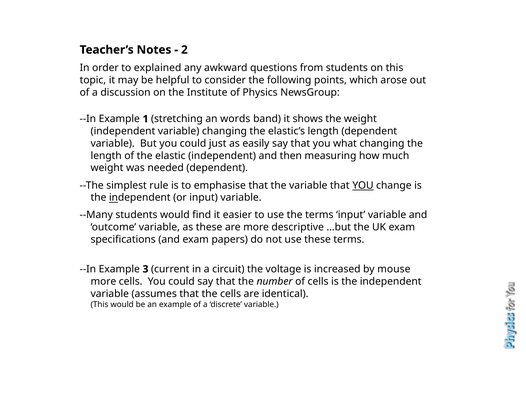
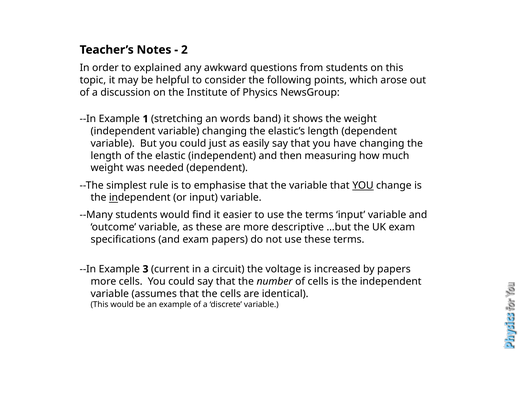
what: what -> have (345, 144)
by mouse: mouse -> papers (394, 269)
